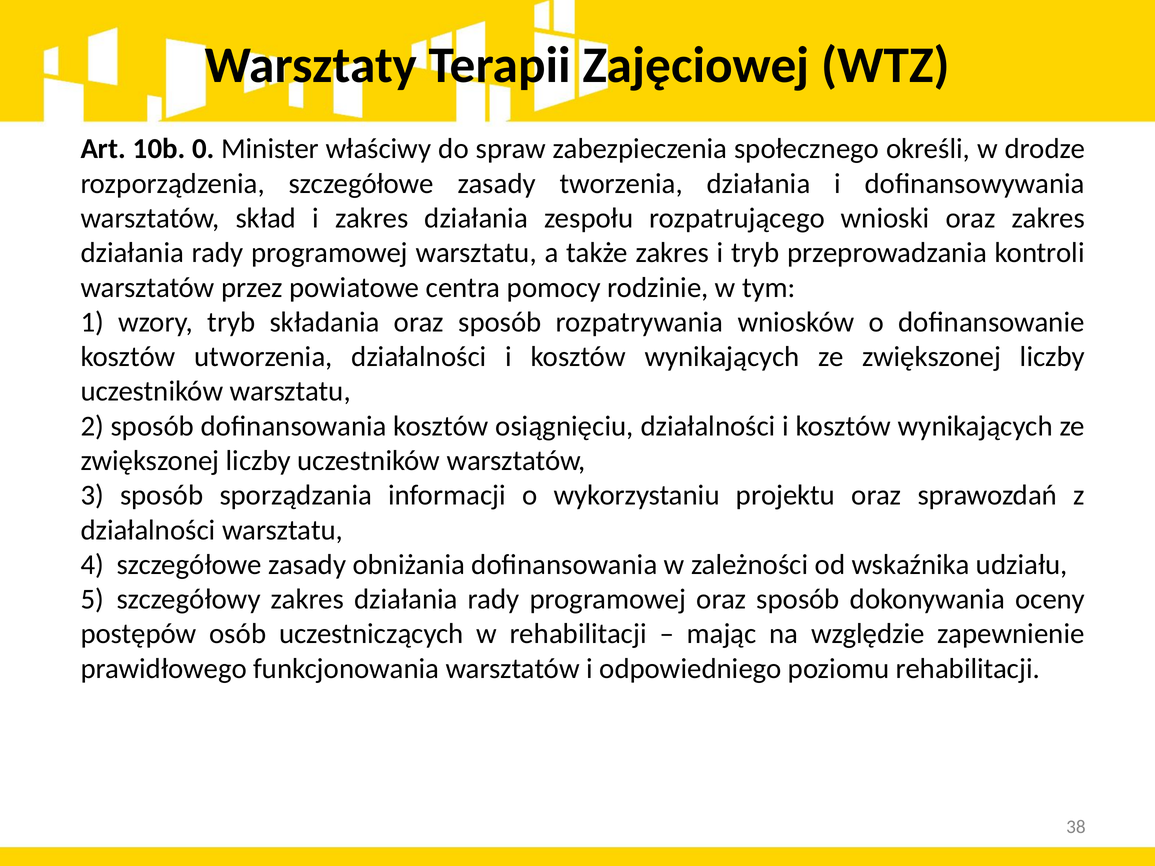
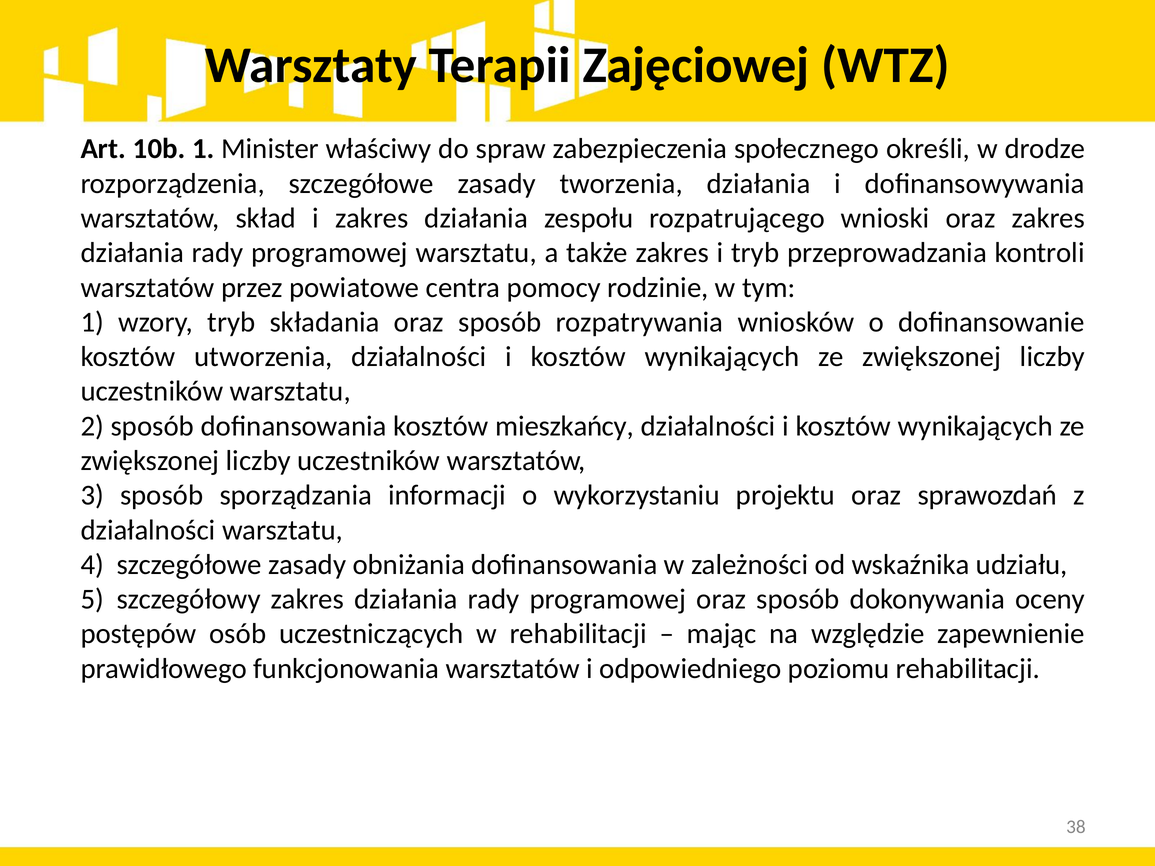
10b 0: 0 -> 1 (203, 149)
osiągnięciu: osiągnięciu -> mieszkańcy (565, 426)
